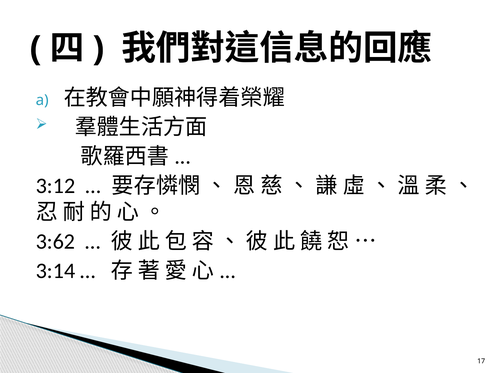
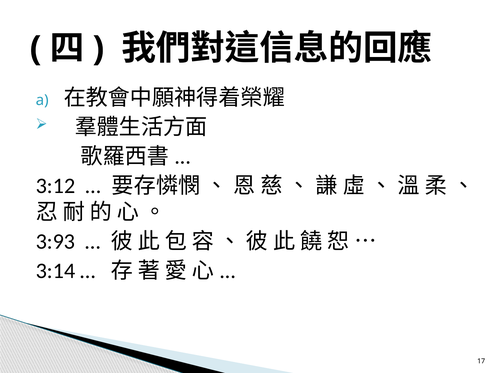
3:62: 3:62 -> 3:93 (55, 241)
